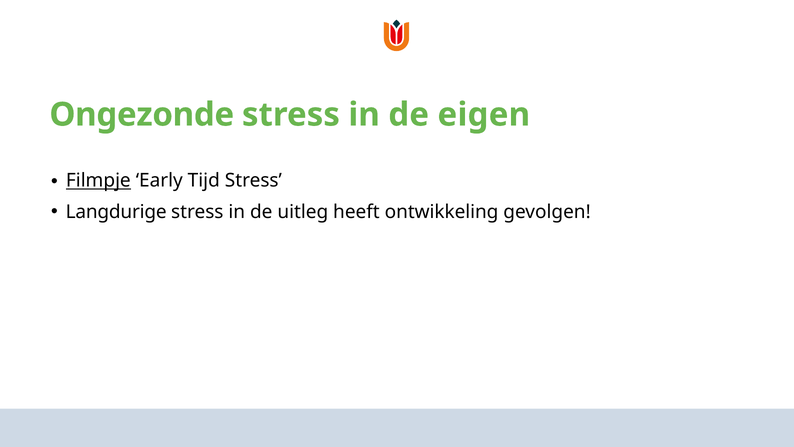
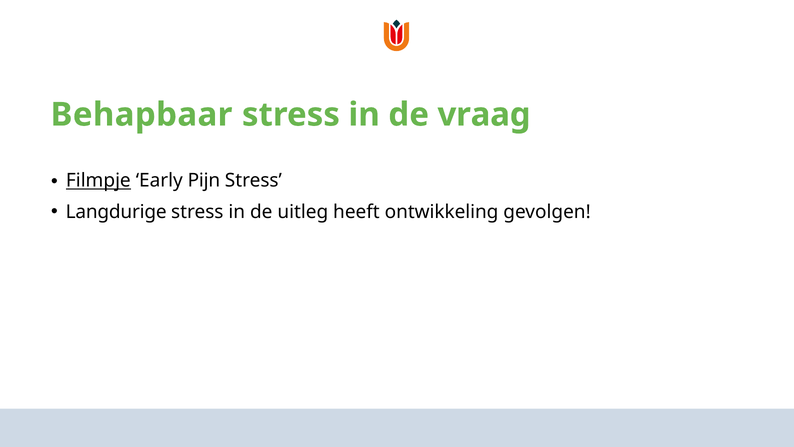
Ongezonde: Ongezonde -> Behapbaar (141, 115)
eigen: eigen -> vraag (484, 115)
Tijd: Tijd -> Pijn (204, 180)
